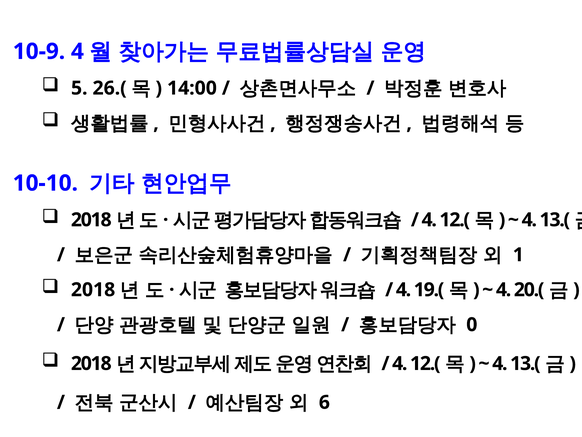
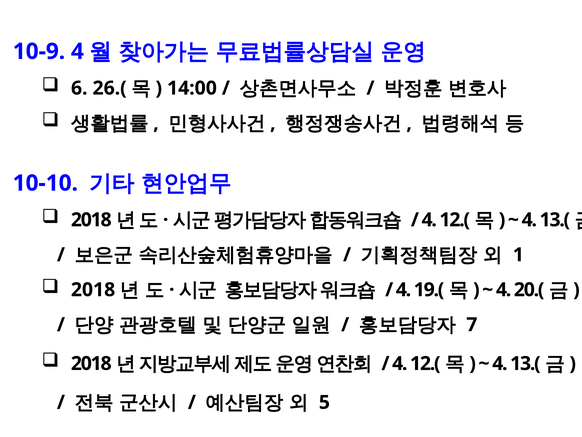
5: 5 -> 6 (79, 88)
0: 0 -> 7 (472, 324)
6: 6 -> 5 (324, 402)
